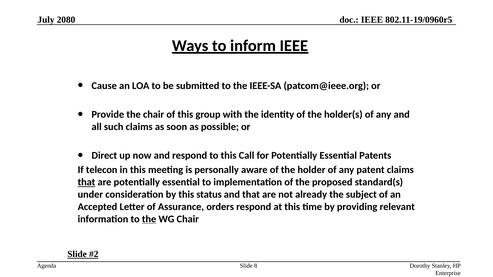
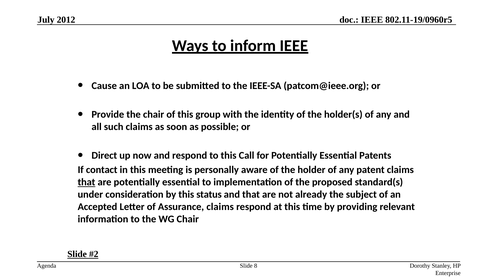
2080: 2080 -> 2012 (66, 20)
telecon: telecon -> contact (102, 170)
Assurance orders: orders -> claims (220, 207)
the underline: present -> none (149, 219)
